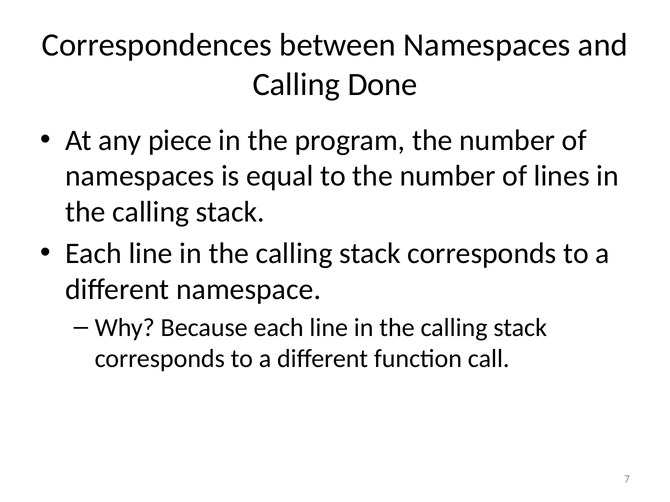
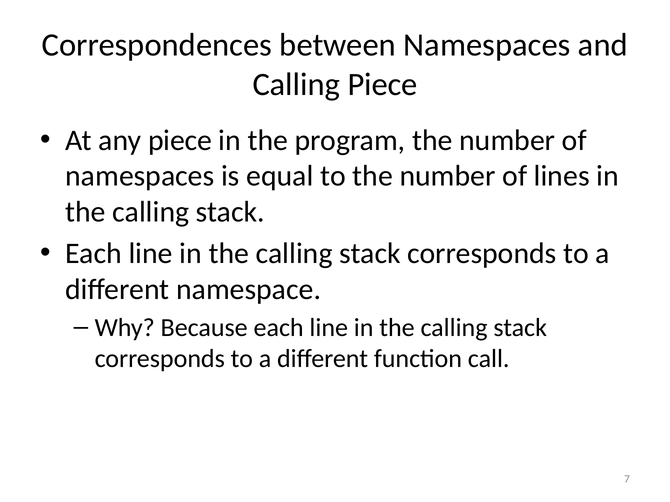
Calling Done: Done -> Piece (383, 84)
